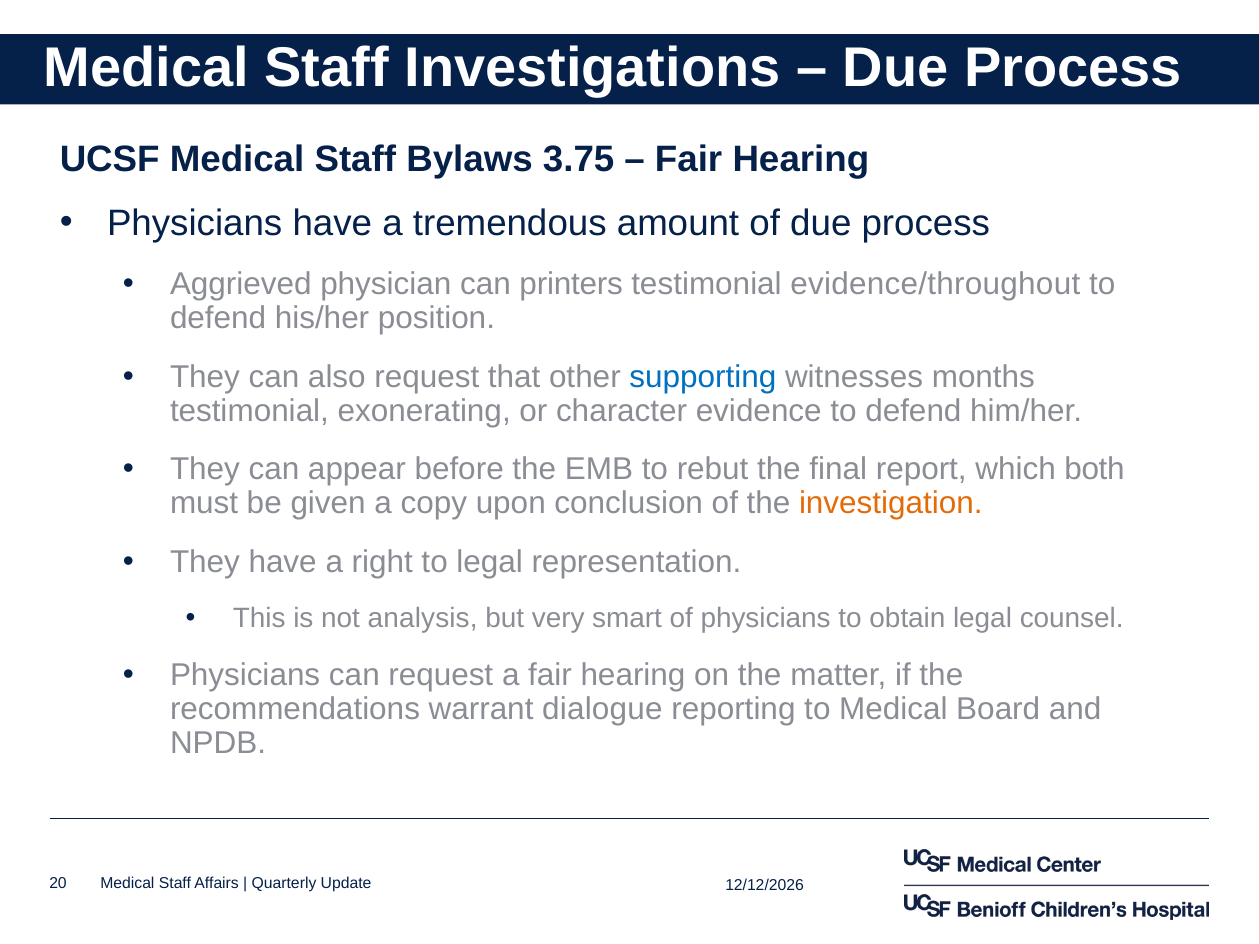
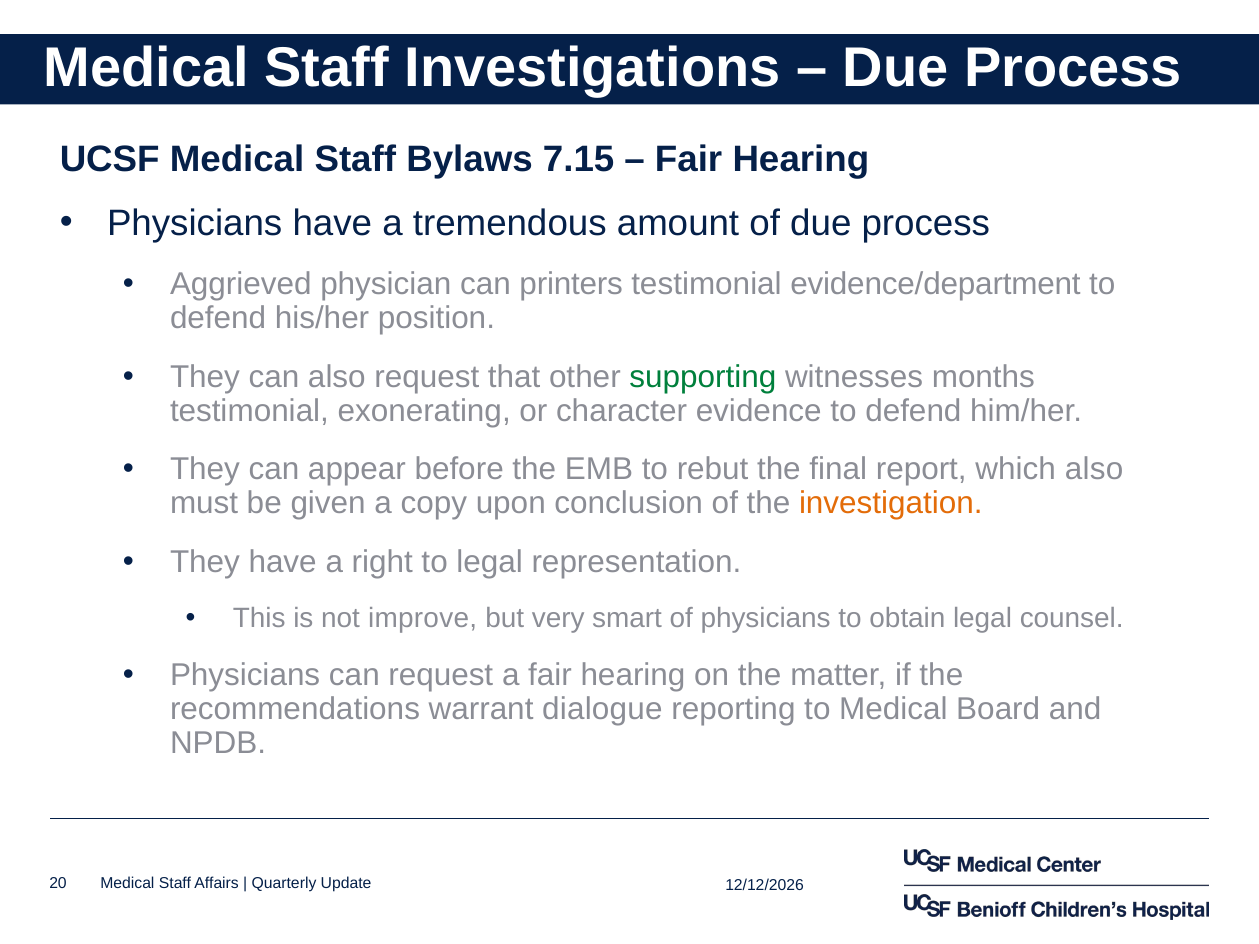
3.75: 3.75 -> 7.15 (579, 159)
evidence/throughout: evidence/throughout -> evidence/department (935, 285)
supporting colour: blue -> green (703, 377)
which both: both -> also (1094, 470)
analysis: analysis -> improve (423, 619)
